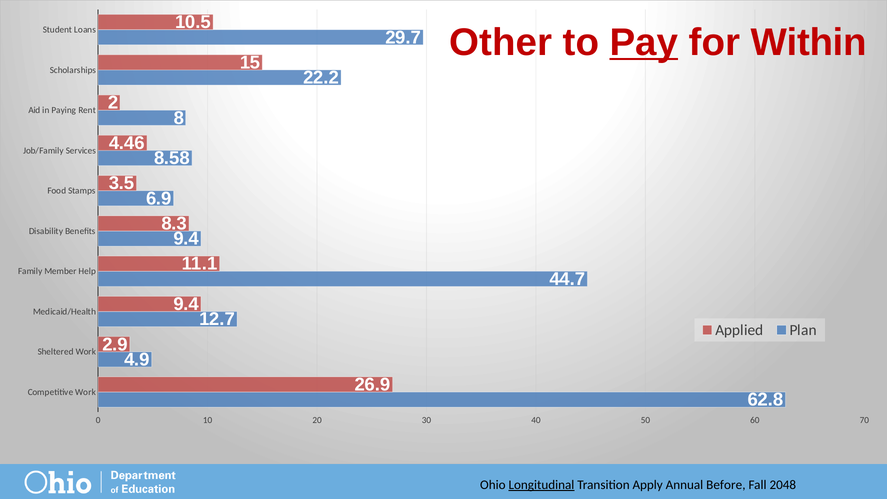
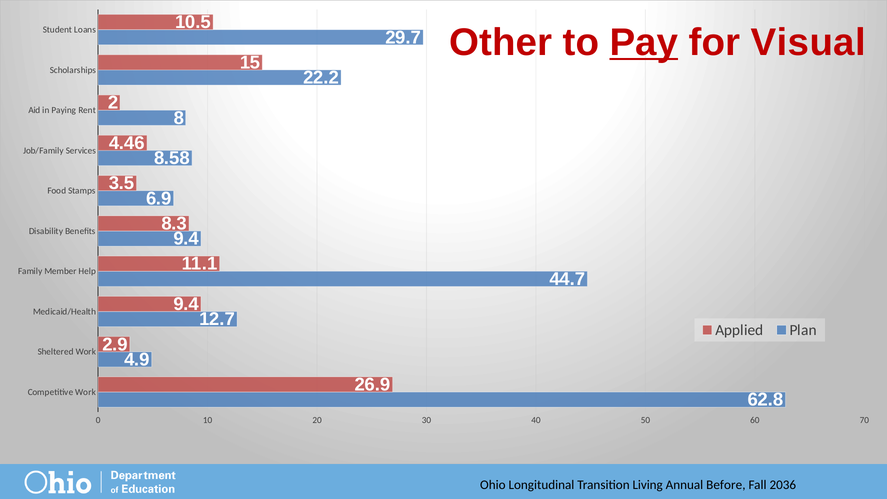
Within: Within -> Visual (808, 42)
Longitudinal underline: present -> none (541, 485)
Apply: Apply -> Living (648, 485)
2048: 2048 -> 2036 (783, 485)
